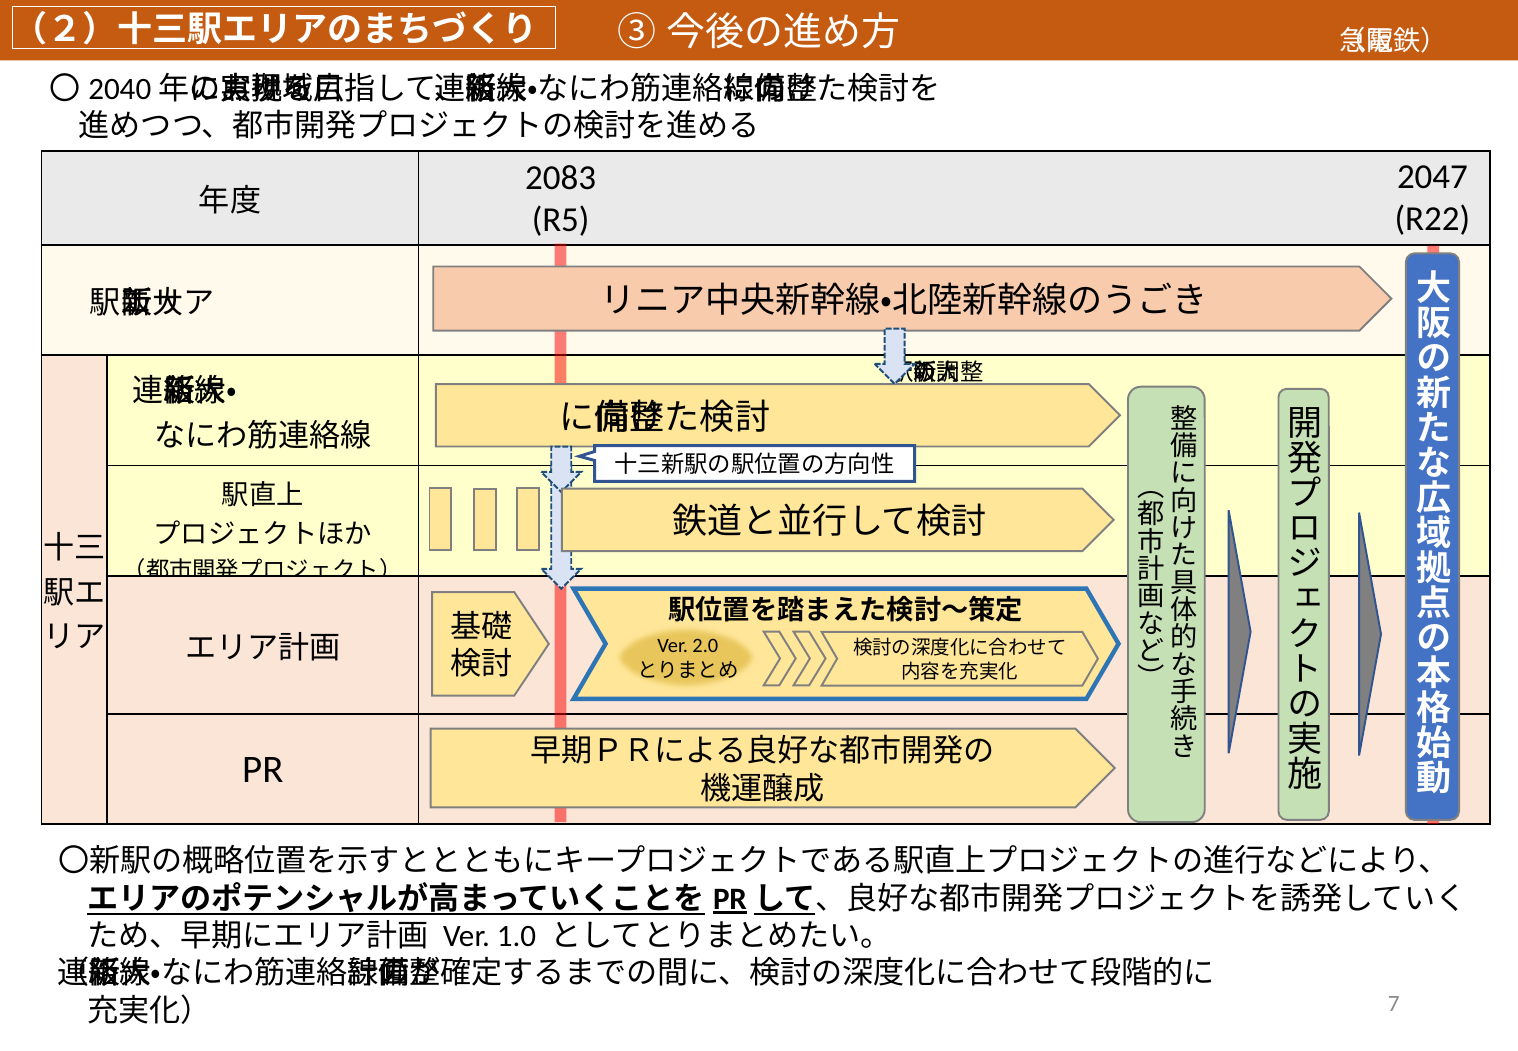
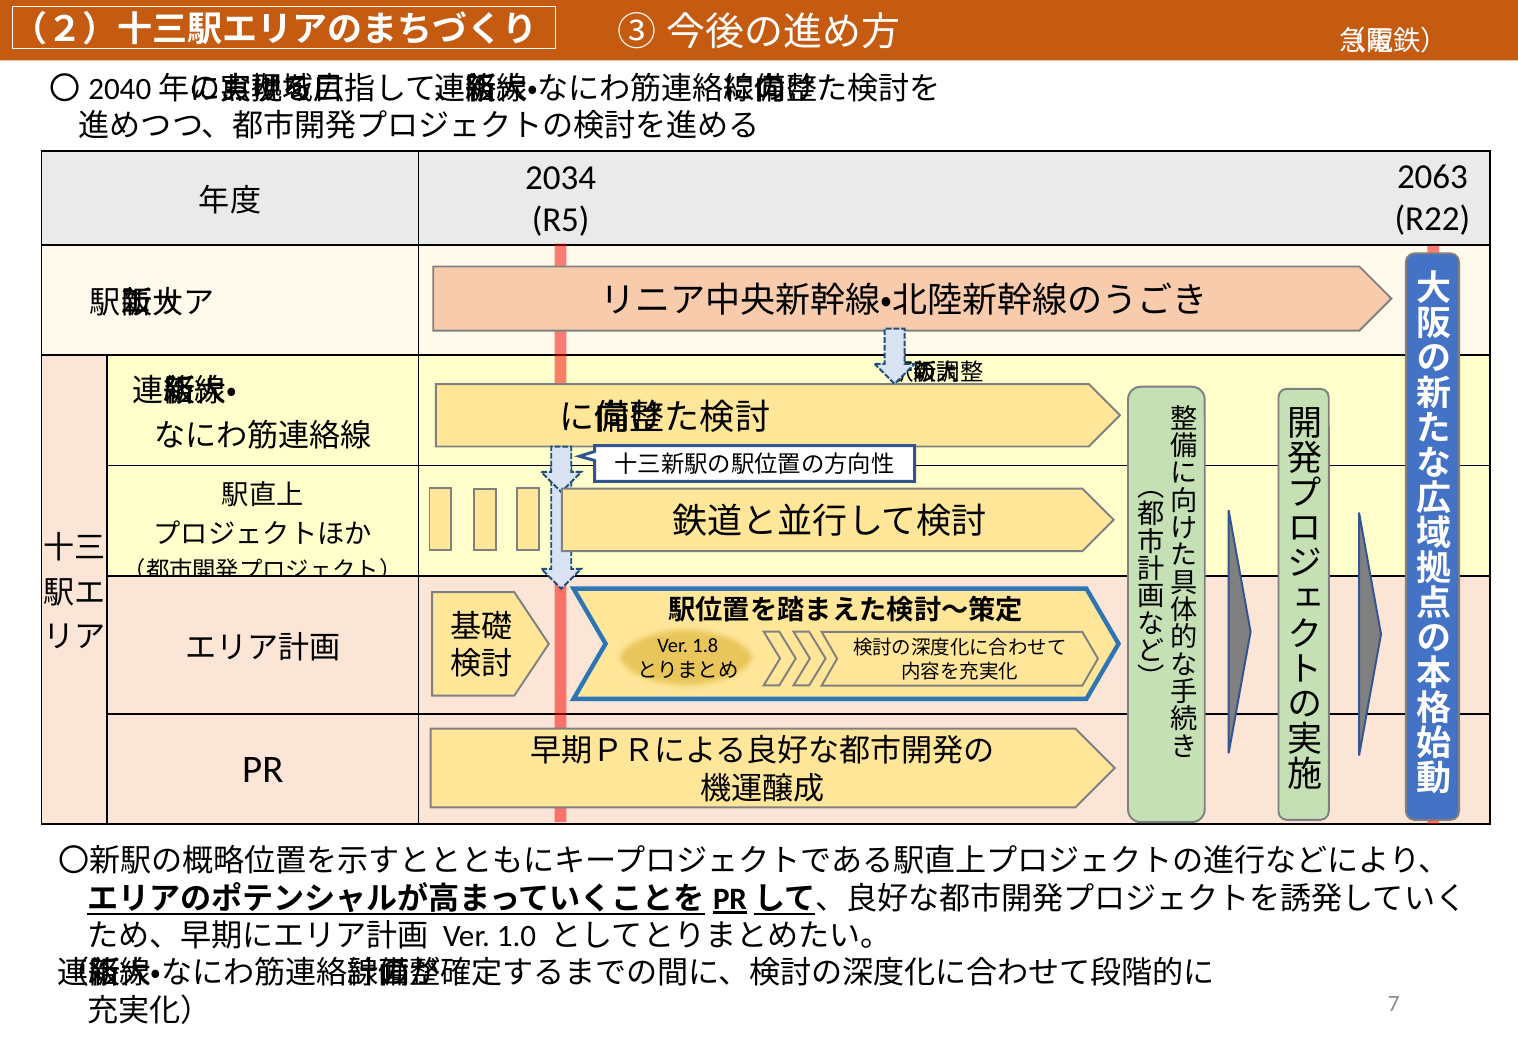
2047: 2047 -> 2063 (1432, 177)
2083: 2083 -> 2034 (561, 178)
2.0: 2.0 -> 1.8 (705, 646)
